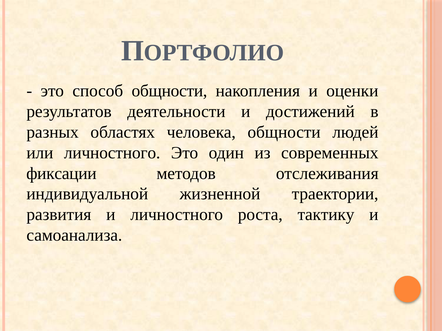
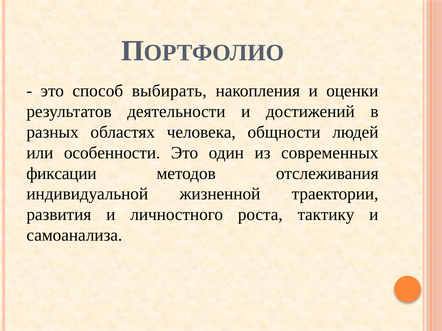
способ общности: общности -> выбирать (169, 91)
или личностного: личностного -> особенности (112, 153)
